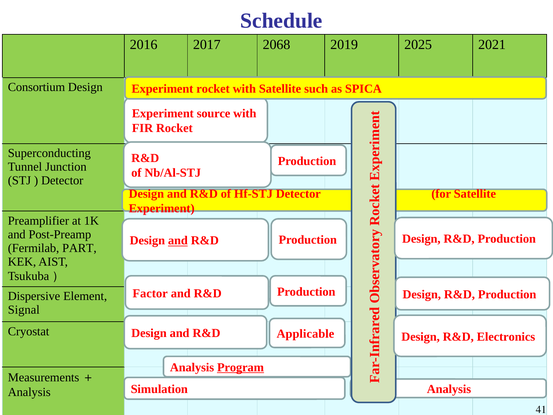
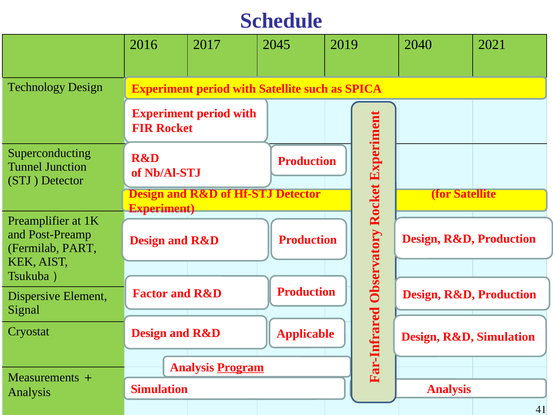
2068: 2068 -> 2045 (276, 45)
2025: 2025 -> 2040 (418, 45)
Consortium: Consortium -> Technology (36, 87)
rocket: rocket -> period (213, 89)
source: source -> period (214, 113)
and underline: present -> none (178, 240)
Design R&D Electronics: Electronics -> Simulation (506, 336)
